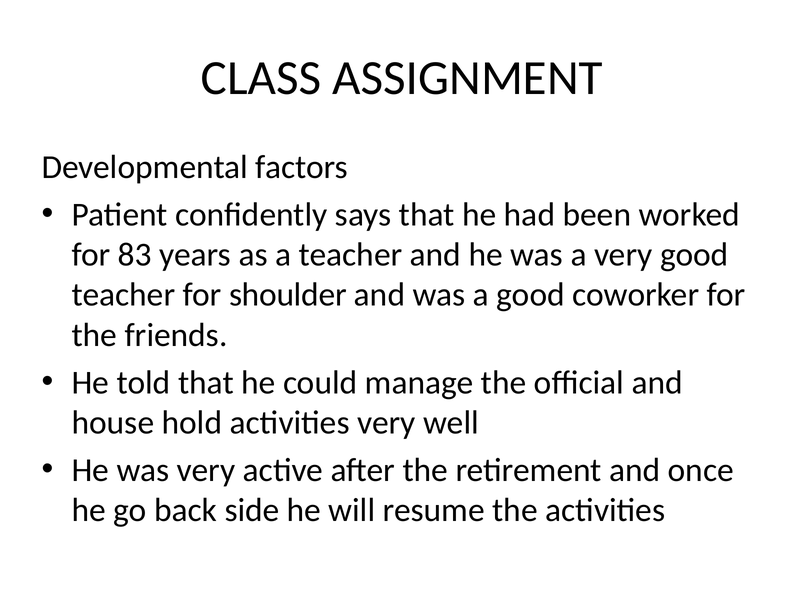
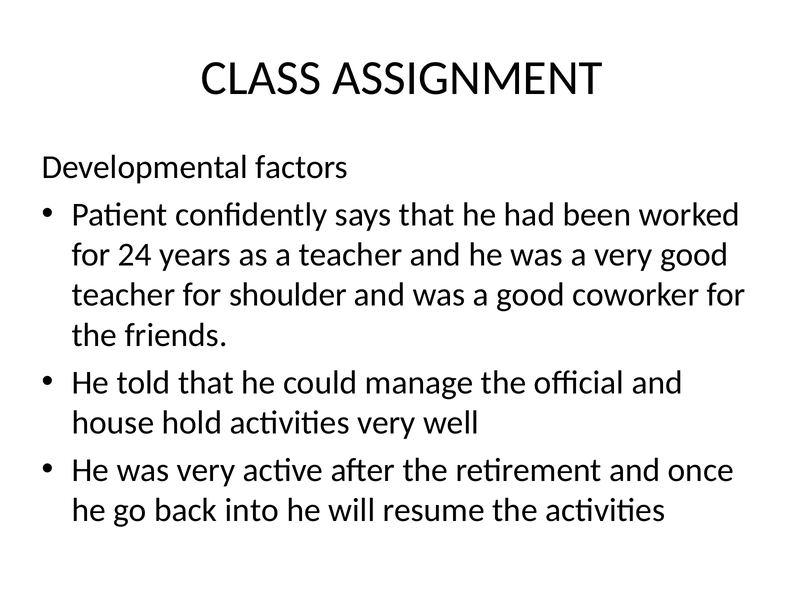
83: 83 -> 24 (135, 255)
side: side -> into (252, 510)
